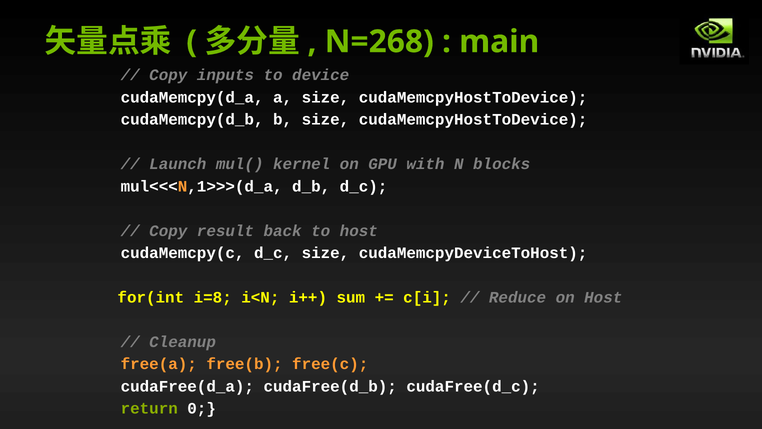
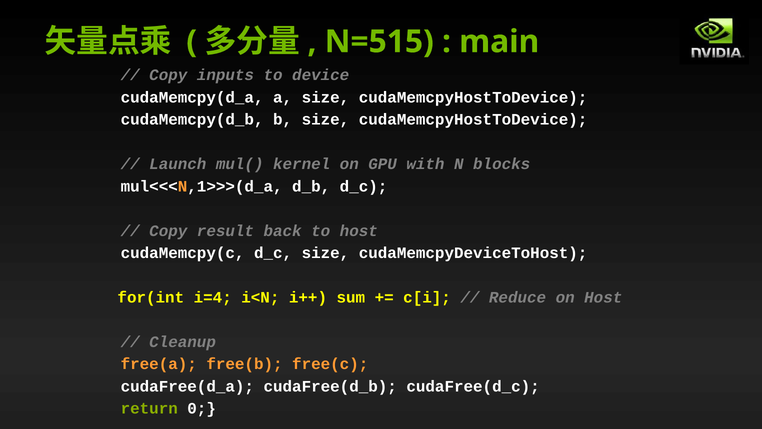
N=268: N=268 -> N=515 (379, 42)
i=8: i=8 -> i=4 (213, 297)
